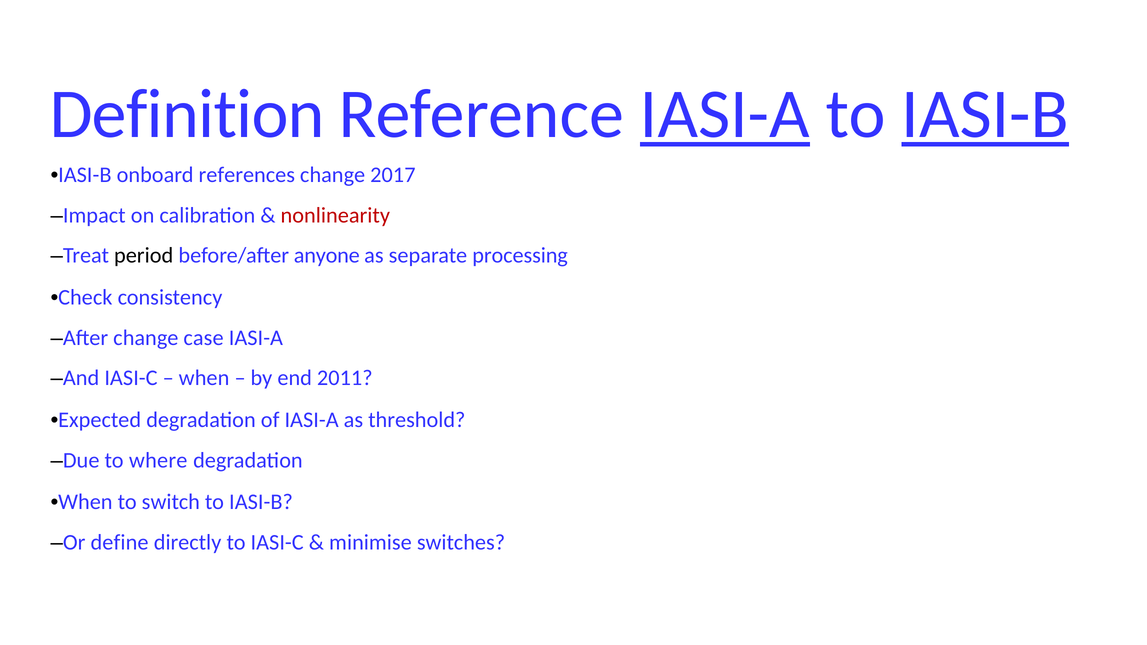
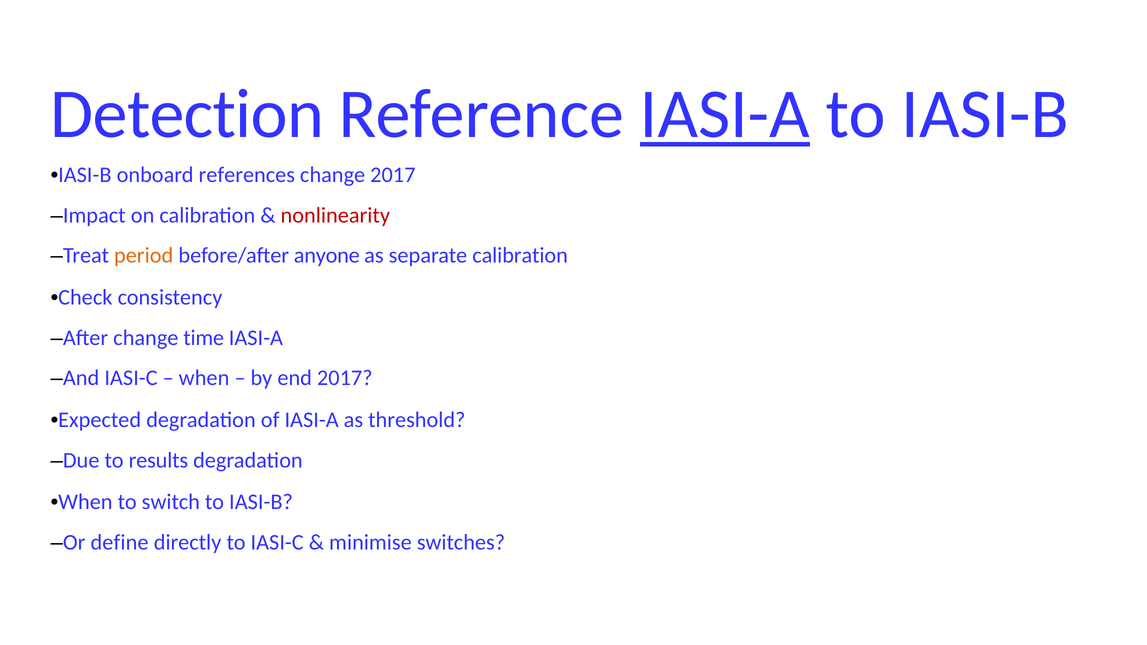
Definition: Definition -> Detection (187, 114)
IASI-B underline: present -> none (985, 114)
period colour: black -> orange (144, 256)
separate processing: processing -> calibration (520, 256)
case: case -> time (204, 338)
end 2011: 2011 -> 2017 (345, 378)
where: where -> results (158, 460)
